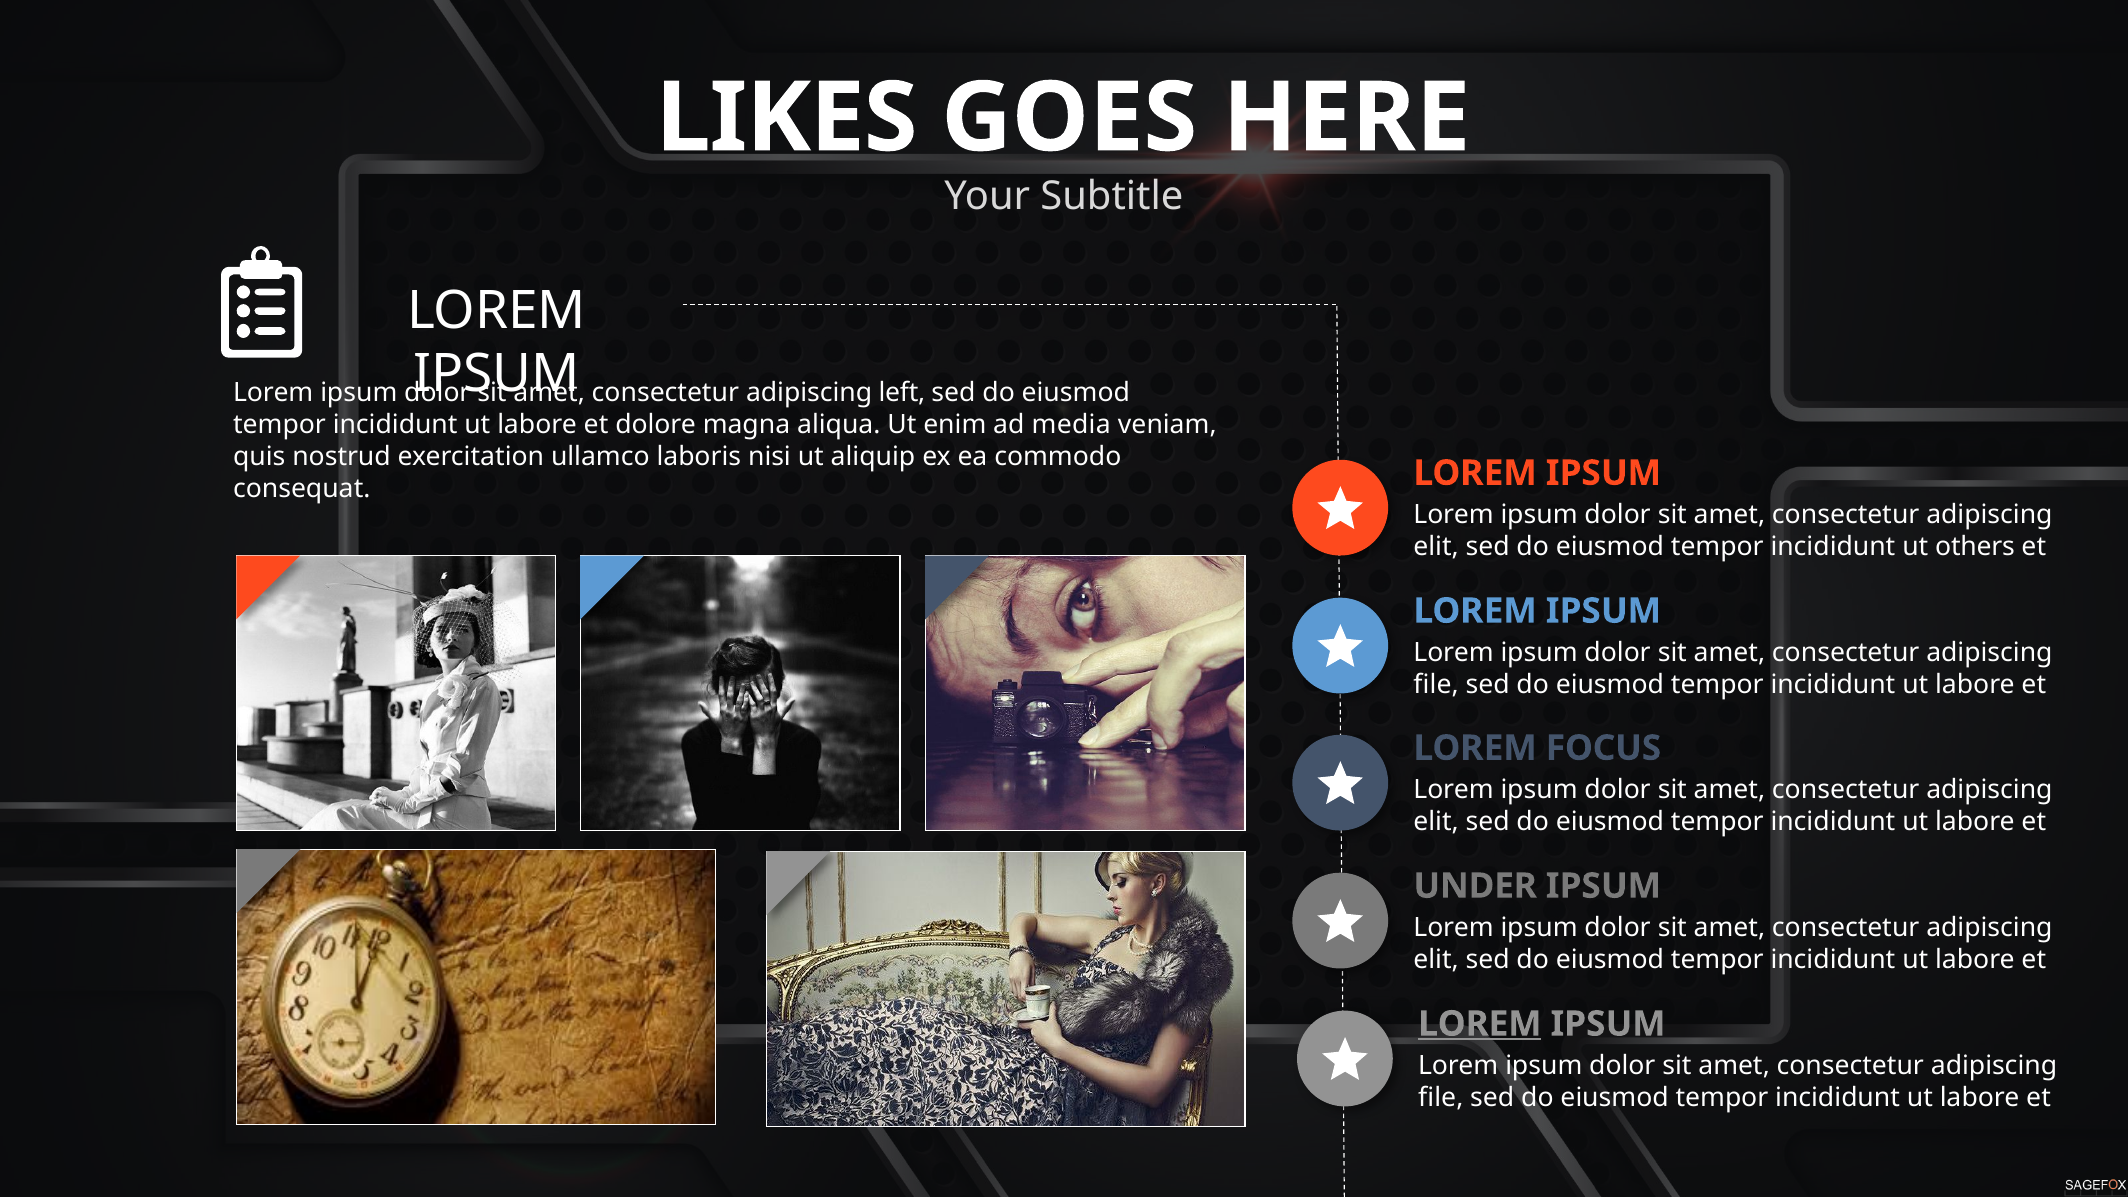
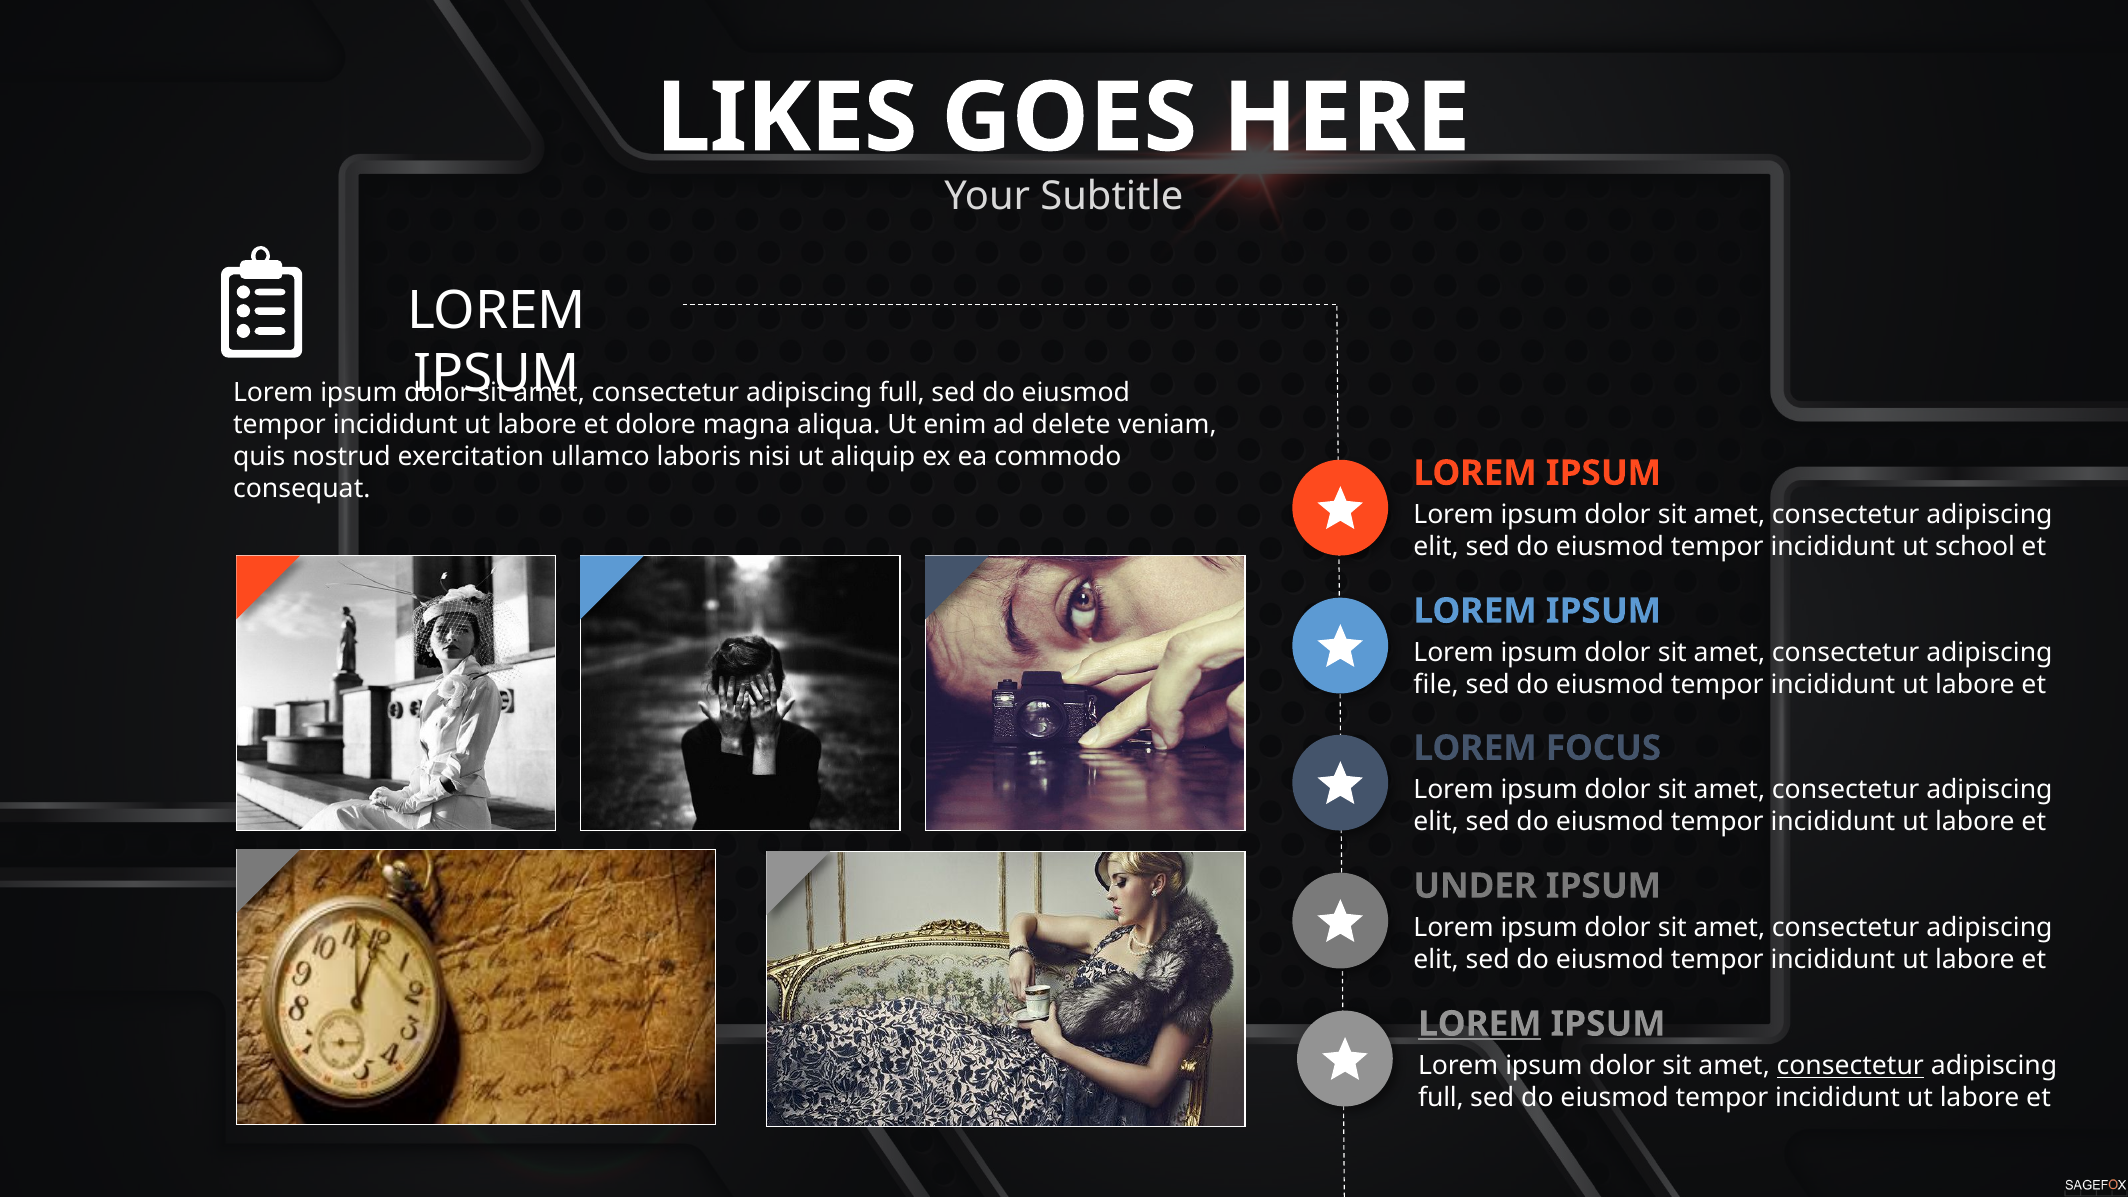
left: left -> full (902, 393)
media: media -> delete (1071, 425)
others: others -> school (1975, 547)
consectetur underline: none -> present (1850, 1066)
file: file -> full (1441, 1098)
